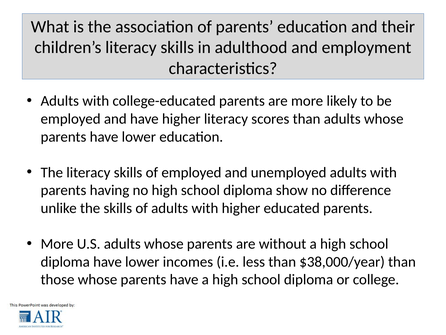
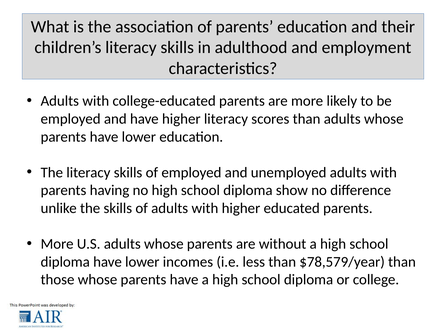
$38,000/year: $38,000/year -> $78,579/year (342, 261)
